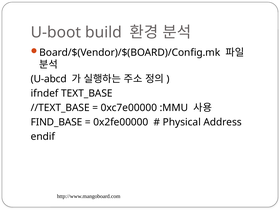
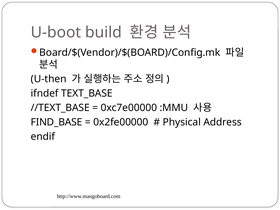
U-abcd: U-abcd -> U-then (49, 79)
